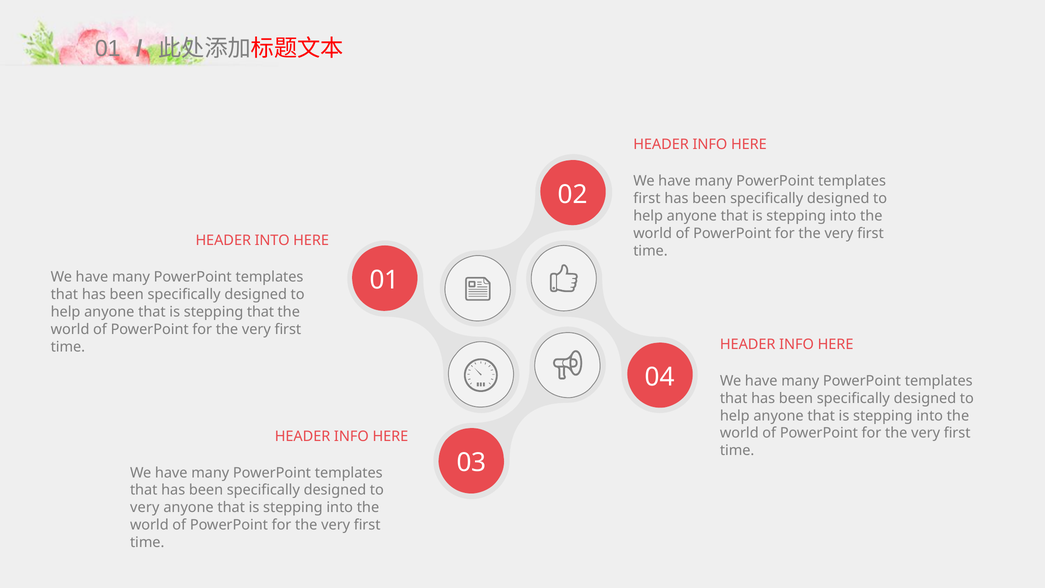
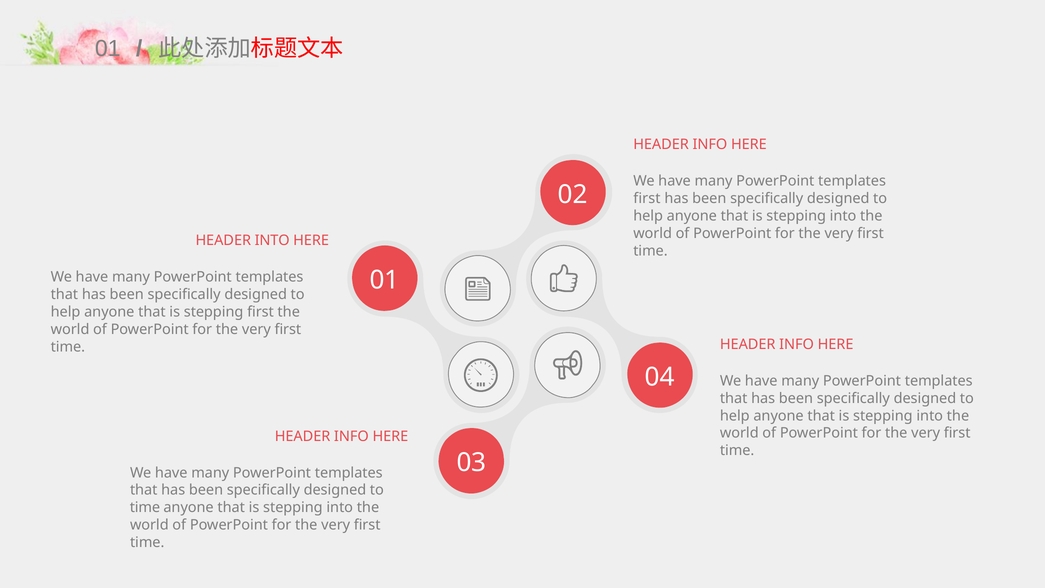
stepping that: that -> first (260, 312)
very: very -> time (145, 508)
